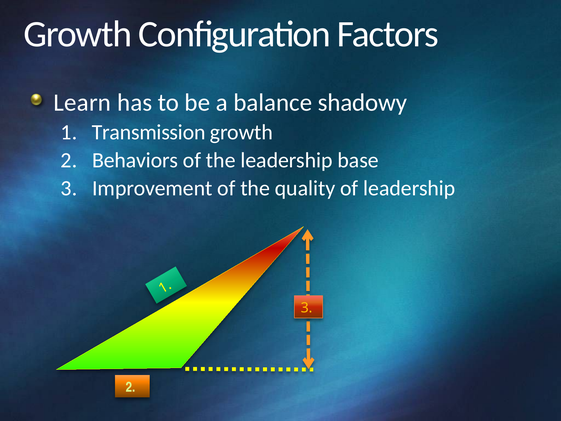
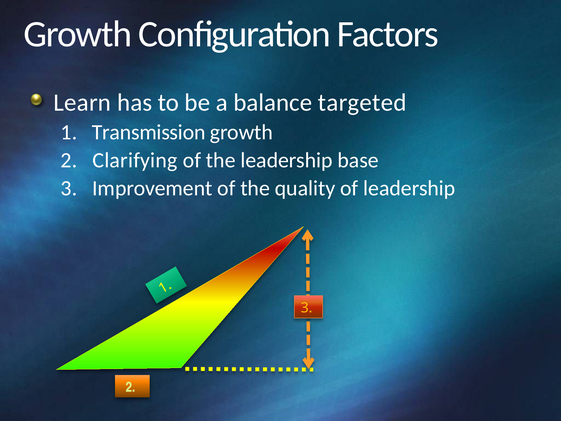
shadowy: shadowy -> targeted (362, 103)
Behaviors: Behaviors -> Clarifying (135, 160)
